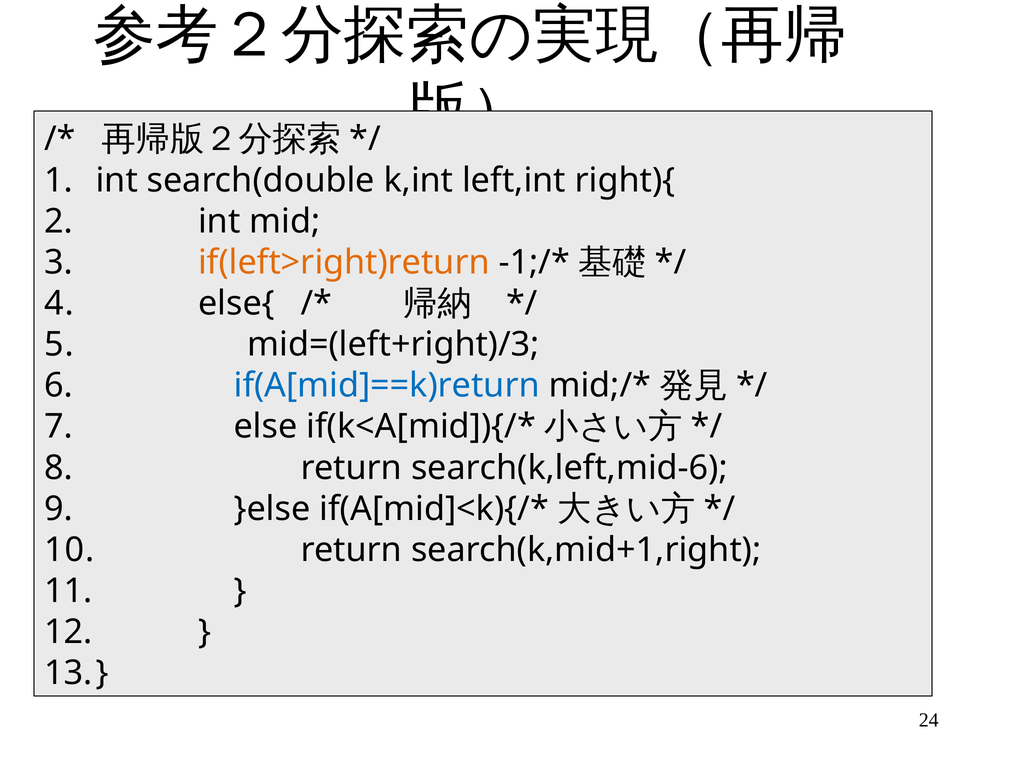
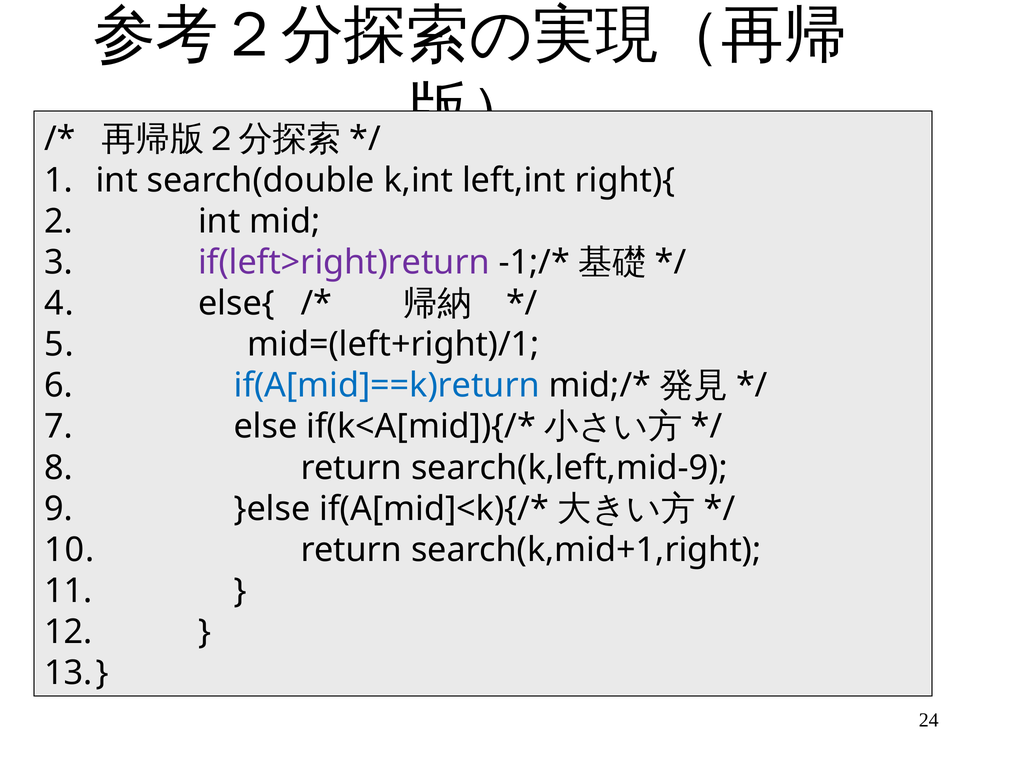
if(left>right)return colour: orange -> purple (344, 262)
mid=(left+right)/3: mid=(left+right)/3 -> mid=(left+right)/1 (393, 344)
search(k,left,mid-6: search(k,left,mid-6 -> search(k,left,mid-9 (569, 467)
